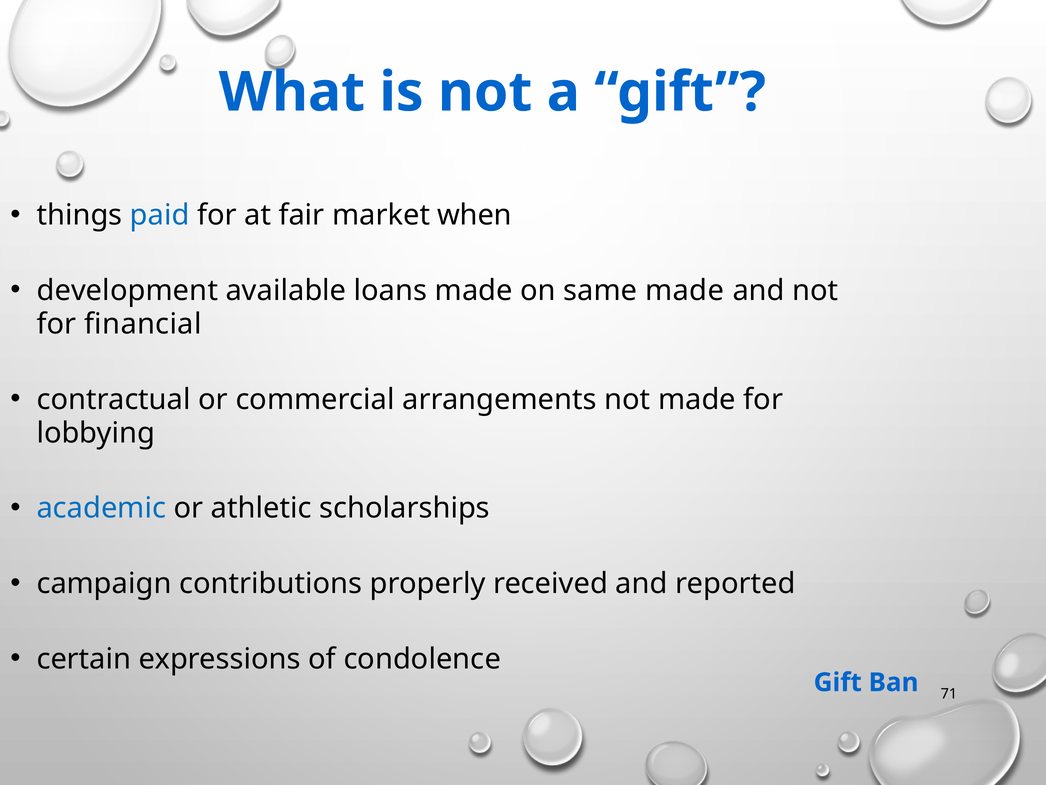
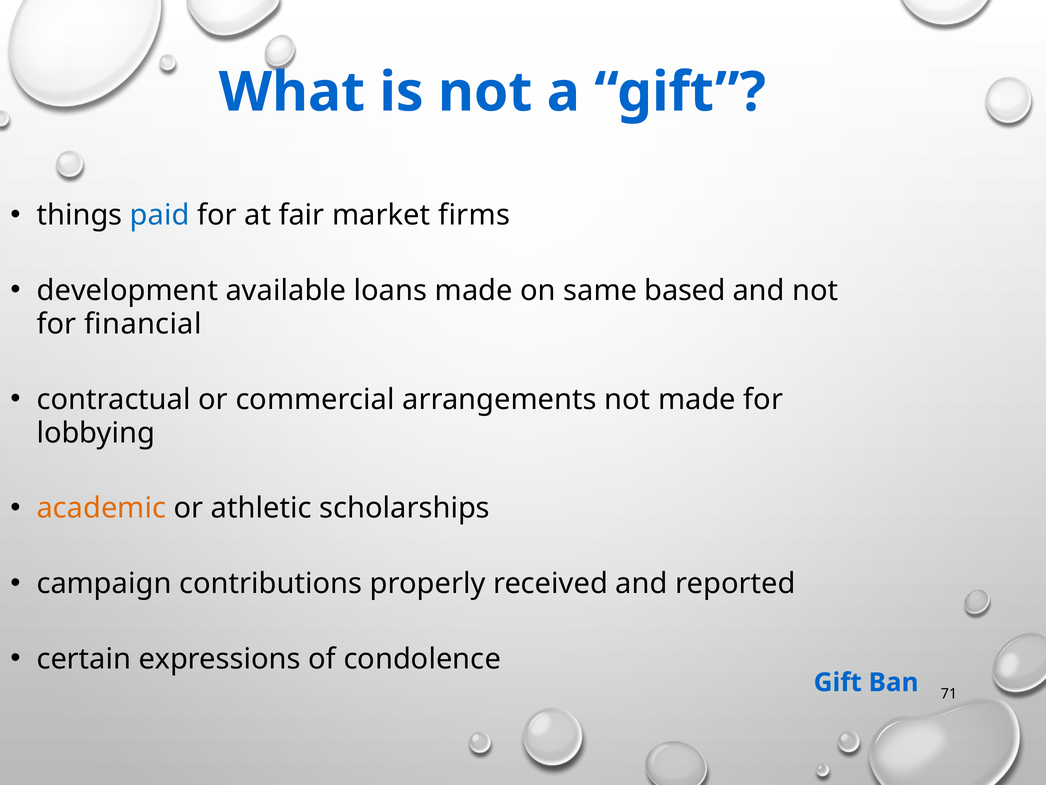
when: when -> firms (474, 215)
same made: made -> based (685, 290)
academic colour: blue -> orange (101, 508)
